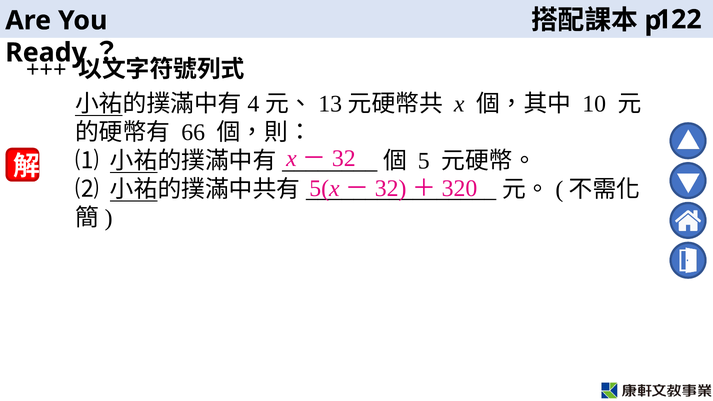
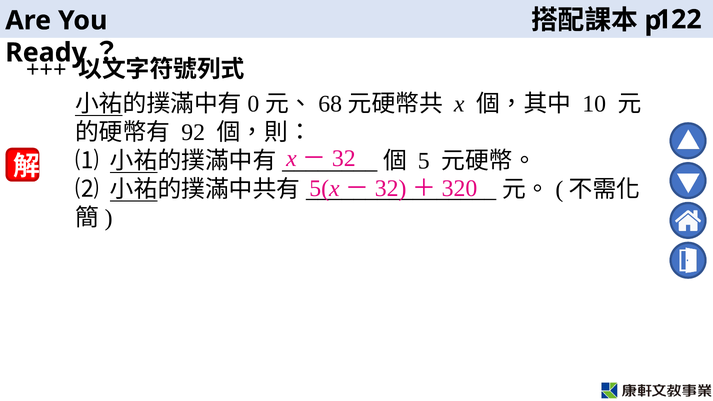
4: 4 -> 0 (253, 104)
13: 13 -> 68 (330, 104)
66: 66 -> 92 (193, 132)
